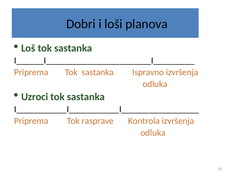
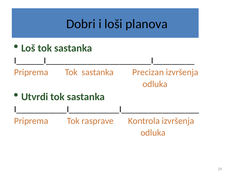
Ispravno: Ispravno -> Precizan (148, 72)
Uzroci: Uzroci -> Utvrdi (35, 97)
